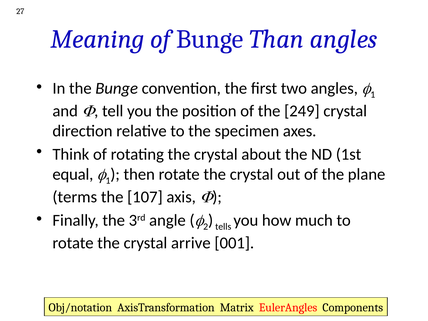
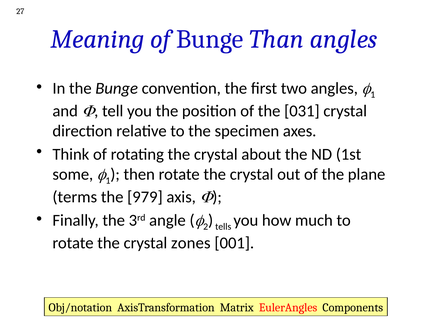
249: 249 -> 031 (302, 111)
equal: equal -> some (73, 174)
107: 107 -> 979 (145, 197)
arrive: arrive -> zones (191, 243)
